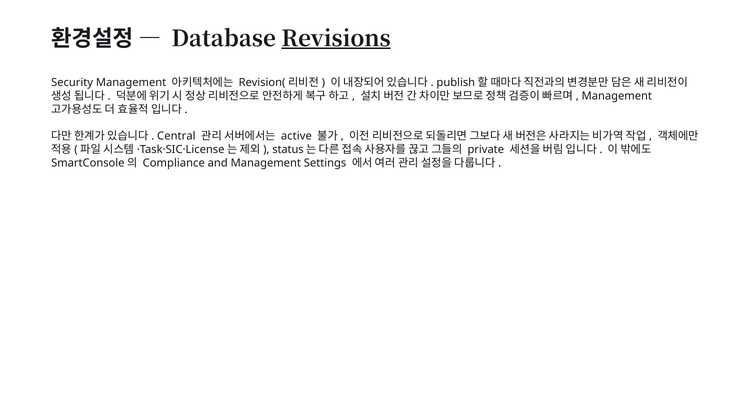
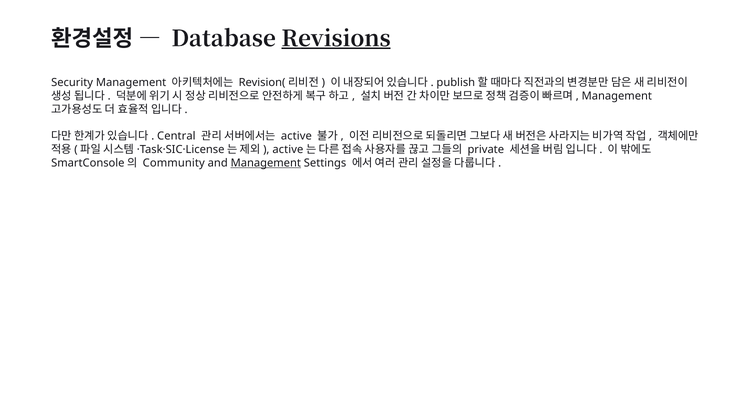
status: status -> active (288, 150)
Compliance: Compliance -> Community (174, 163)
Management underline: none -> present (266, 163)
